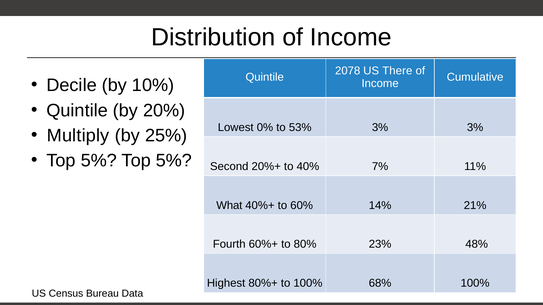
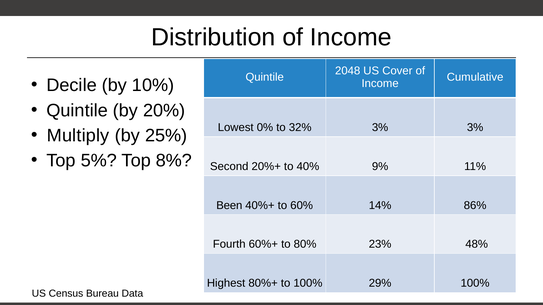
2078: 2078 -> 2048 (348, 71)
There: There -> Cover (397, 71)
53%: 53% -> 32% (300, 128)
5% Top 5%: 5% -> 8% (174, 161)
7%: 7% -> 9% (380, 167)
What: What -> Been (229, 206)
21%: 21% -> 86% (475, 206)
68%: 68% -> 29% (380, 284)
